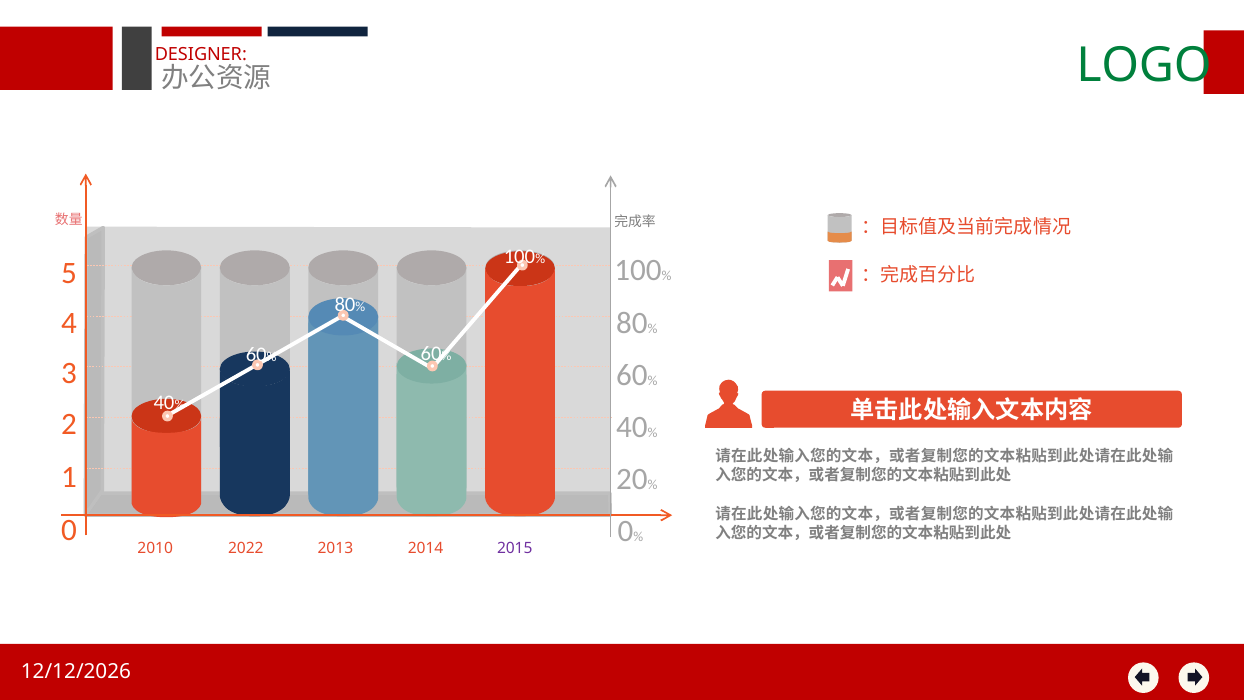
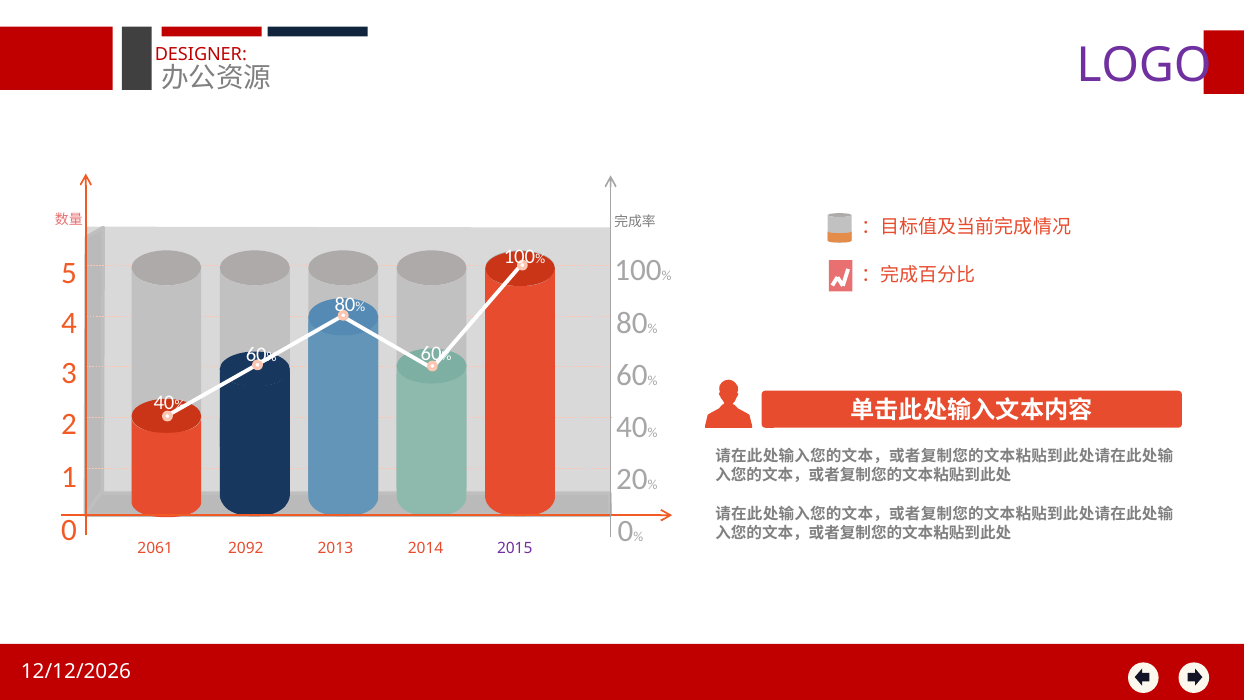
LOGO colour: green -> purple (1144, 65)
2010: 2010 -> 2061 (155, 548)
2022: 2022 -> 2092 (246, 548)
